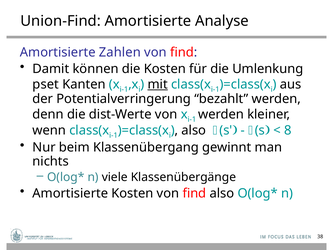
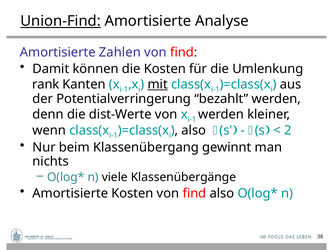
Union-Find underline: none -> present (61, 21)
pset: pset -> rank (46, 84)
8: 8 -> 2 (288, 130)
